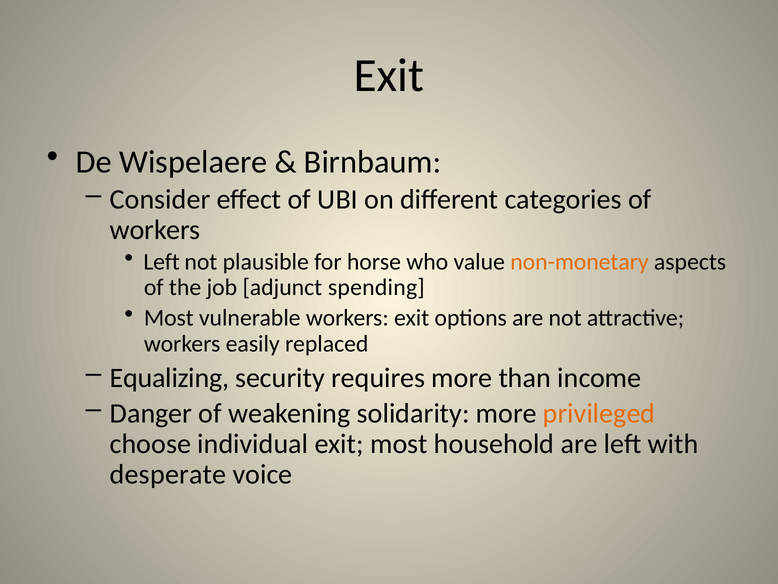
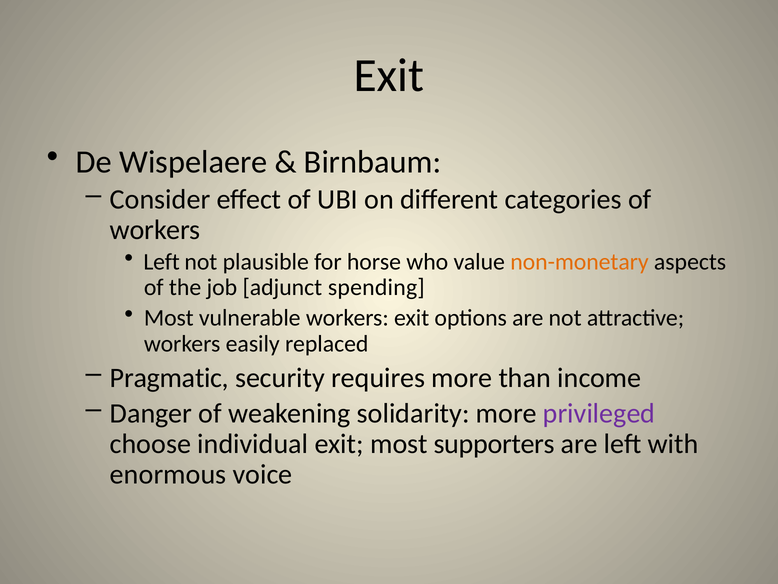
Equalizing: Equalizing -> Pragmatic (169, 377)
privileged colour: orange -> purple (599, 413)
household: household -> supporters (494, 444)
desperate: desperate -> enormous (168, 474)
